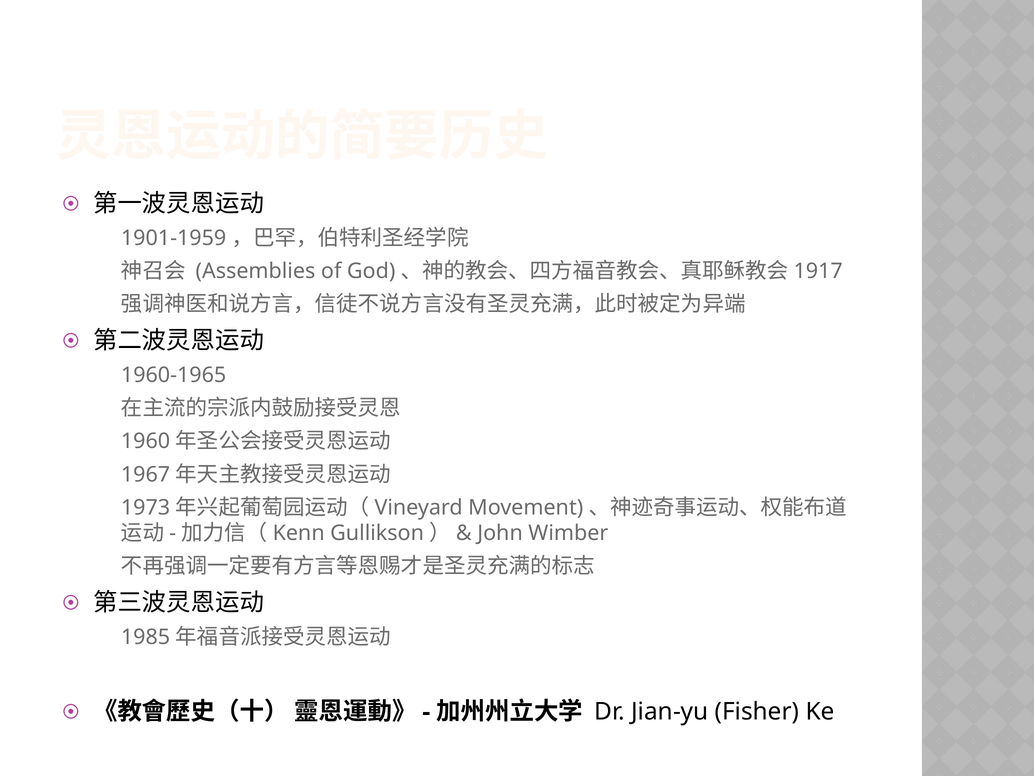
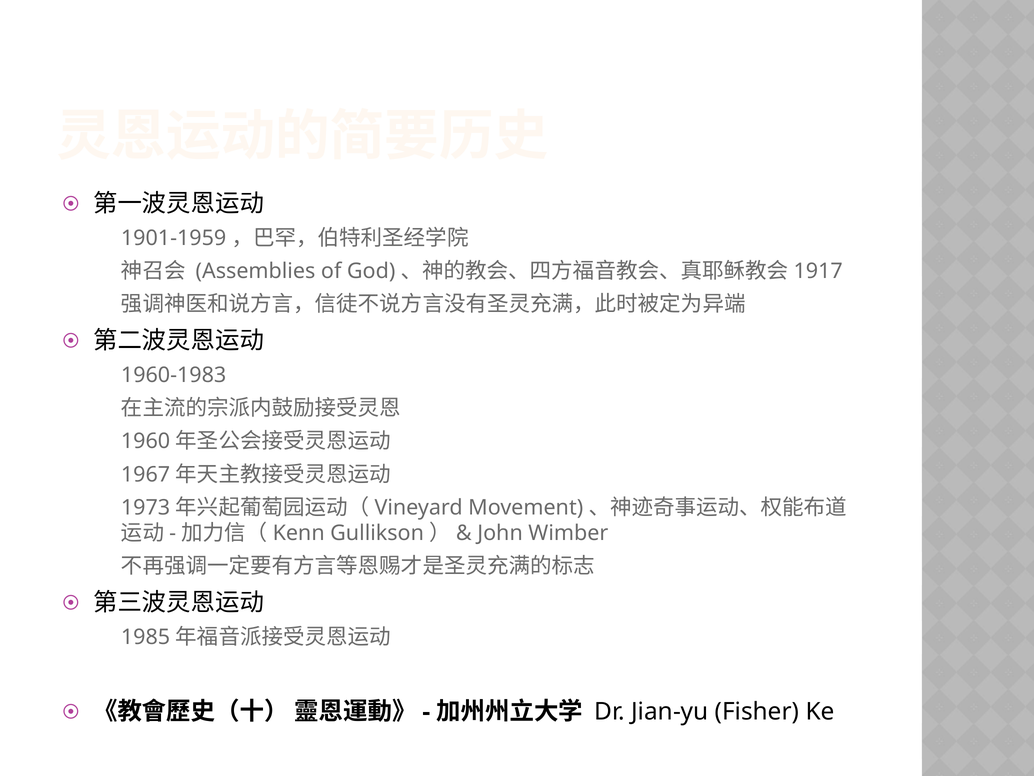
1960-1965: 1960-1965 -> 1960-1983 (174, 375)
